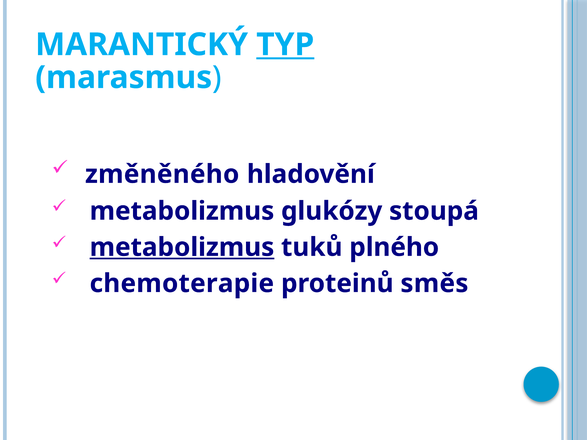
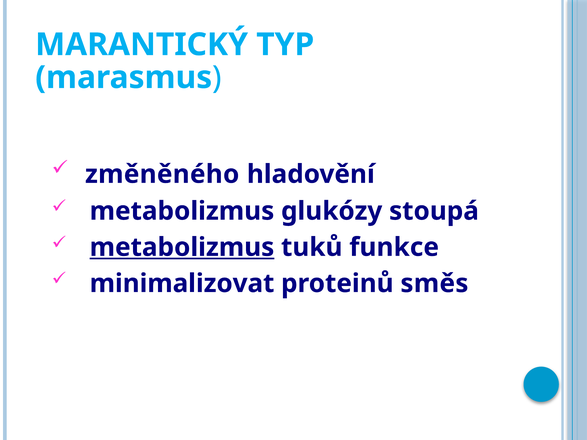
TYP underline: present -> none (285, 45)
plného: plného -> funkce (394, 247)
chemoterapie: chemoterapie -> minimalizovat (182, 284)
